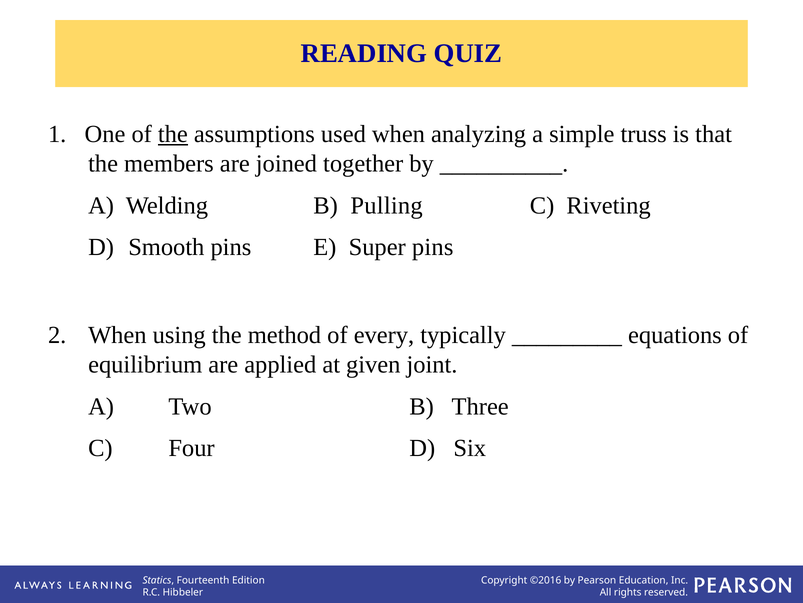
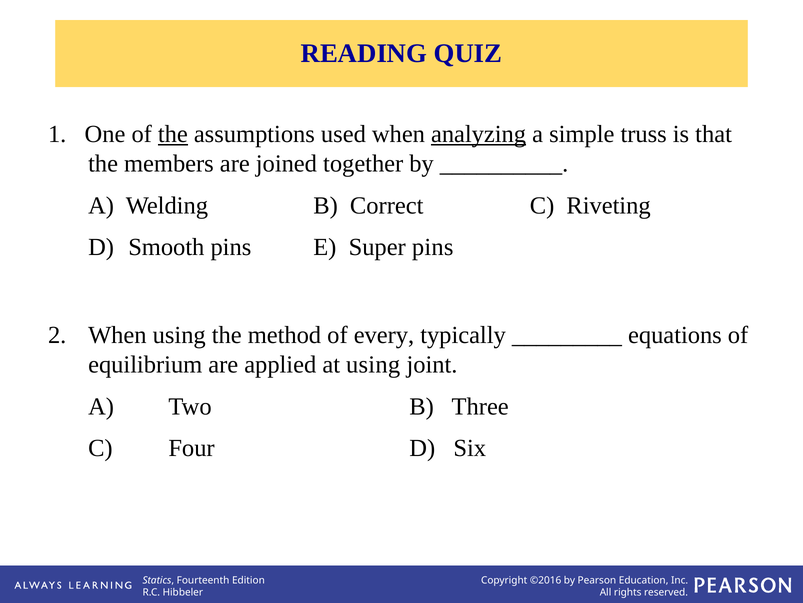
analyzing underline: none -> present (479, 134)
Pulling: Pulling -> Correct (387, 205)
at given: given -> using (373, 364)
